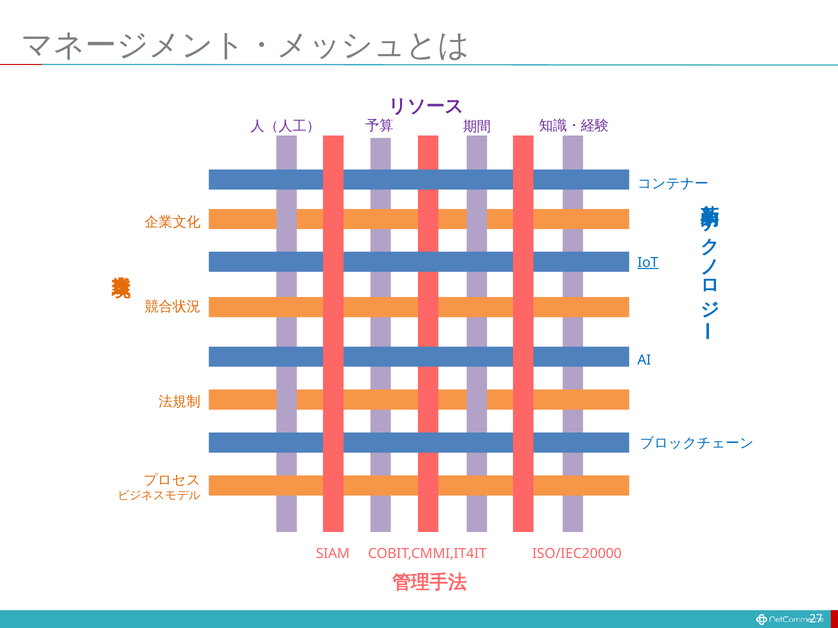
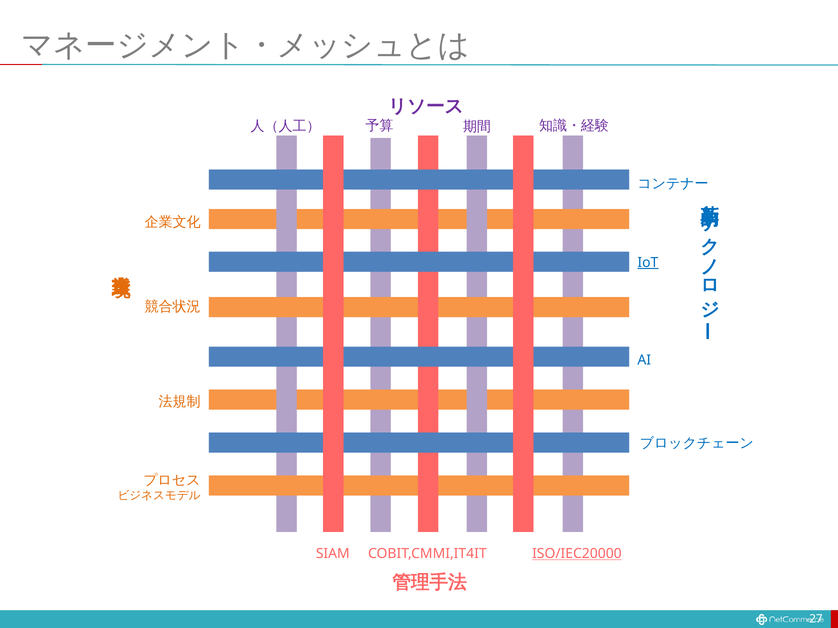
ISO/IEC20000 underline: none -> present (577, 554)
